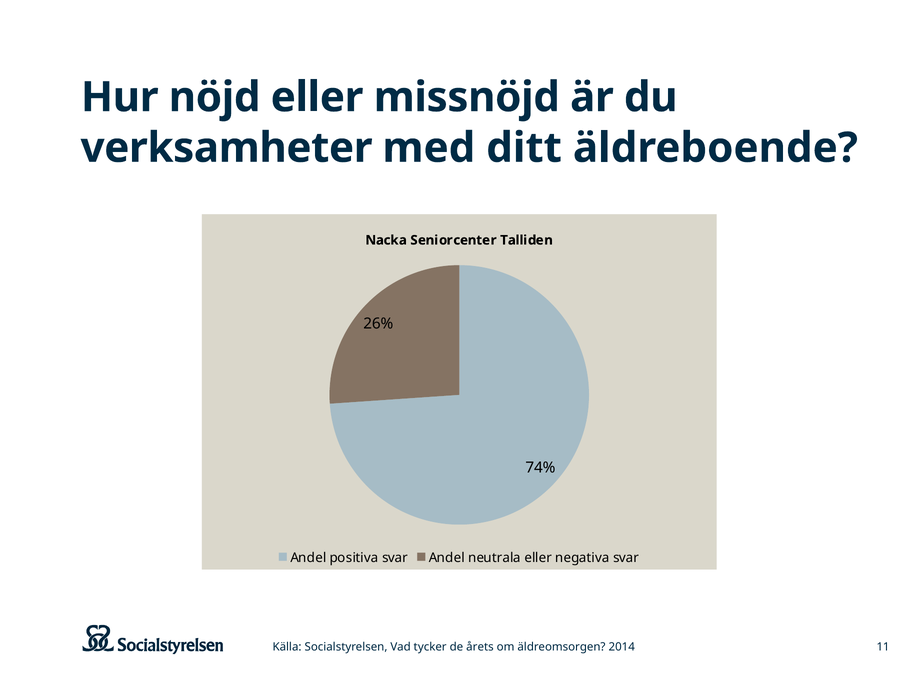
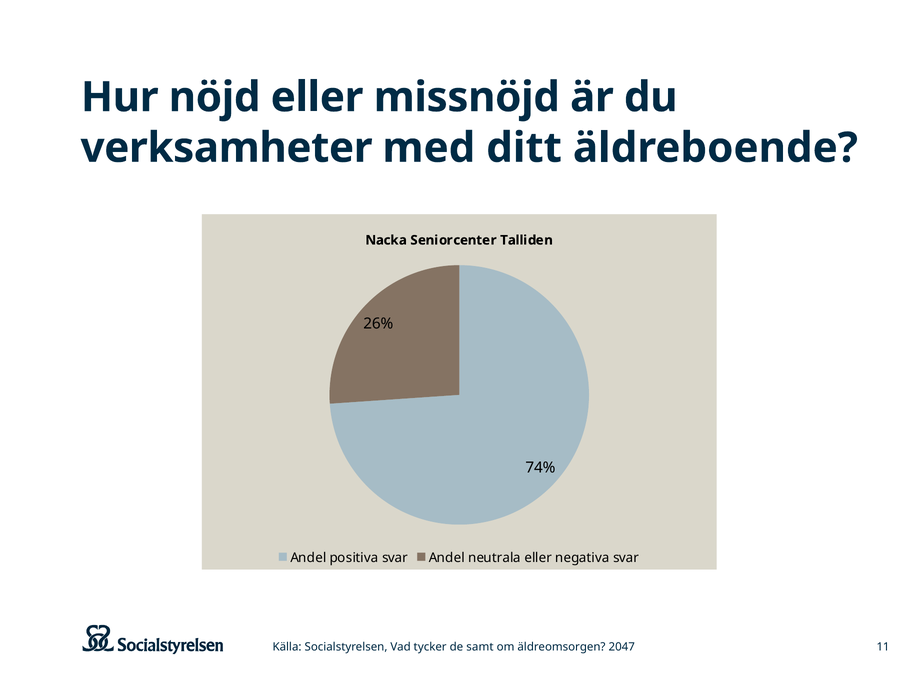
årets: årets -> samt (480, 647)
2014: 2014 -> 2047 (622, 647)
